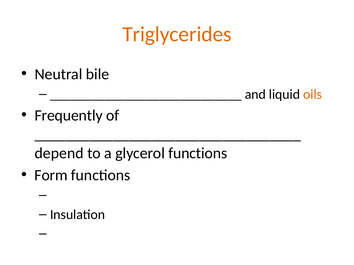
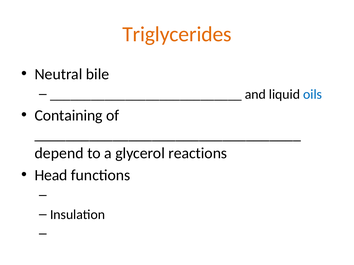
oils colour: orange -> blue (313, 95)
Frequently: Frequently -> Containing (69, 116)
glycerol functions: functions -> reactions (198, 153)
Form: Form -> Head (51, 175)
